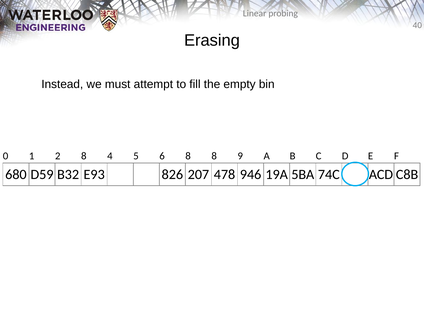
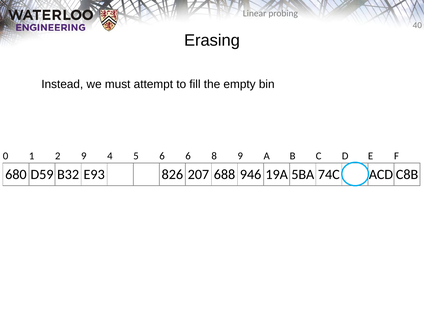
2 8: 8 -> 9 (84, 156)
6 8: 8 -> 6 (188, 156)
478: 478 -> 688 (225, 174)
